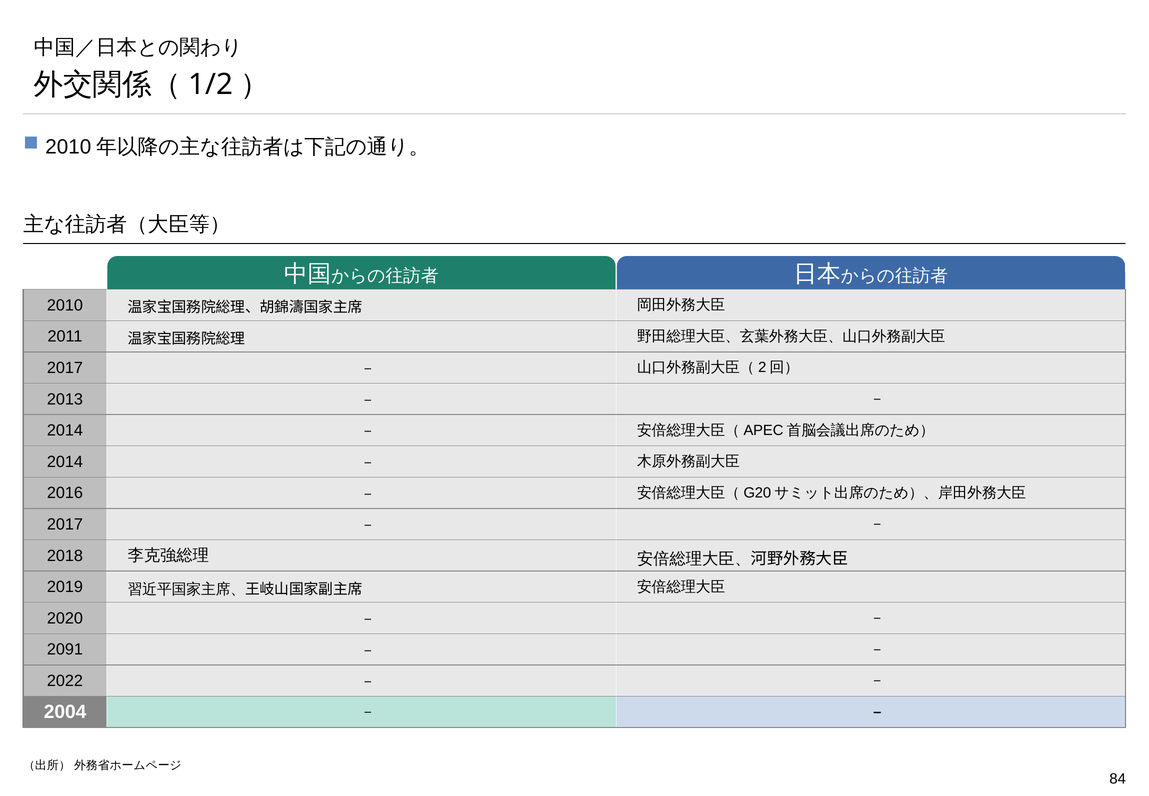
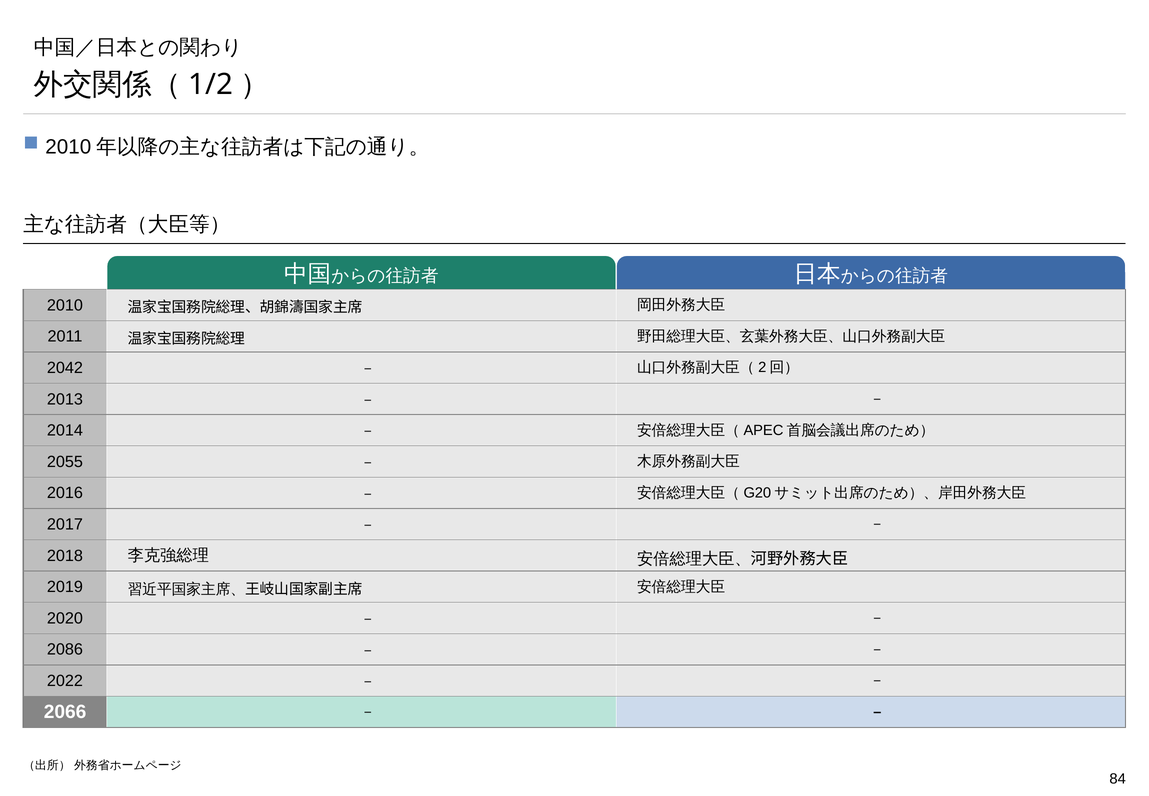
2017: 2017 -> 2042 (65, 368)
2014: 2014 -> 2055 (65, 461)
2091: 2091 -> 2086 (65, 649)
2004: 2004 -> 2066 (65, 712)
